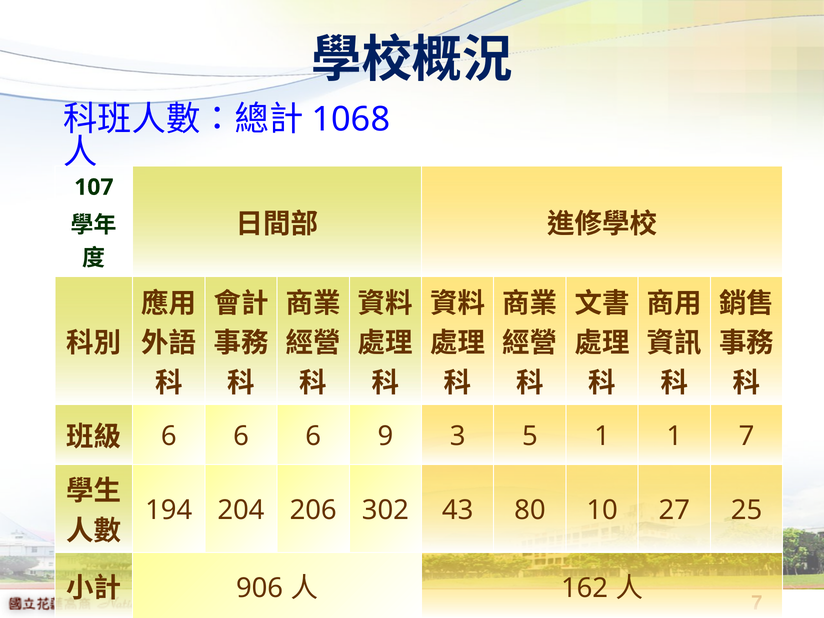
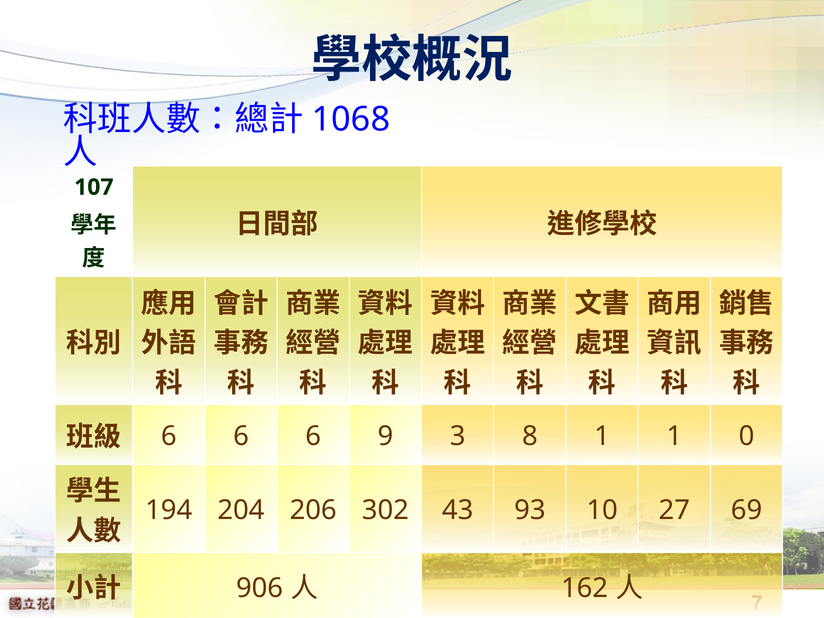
5: 5 -> 8 (530, 436)
1 7: 7 -> 0 (747, 436)
80: 80 -> 93 (530, 510)
25: 25 -> 69 (747, 510)
